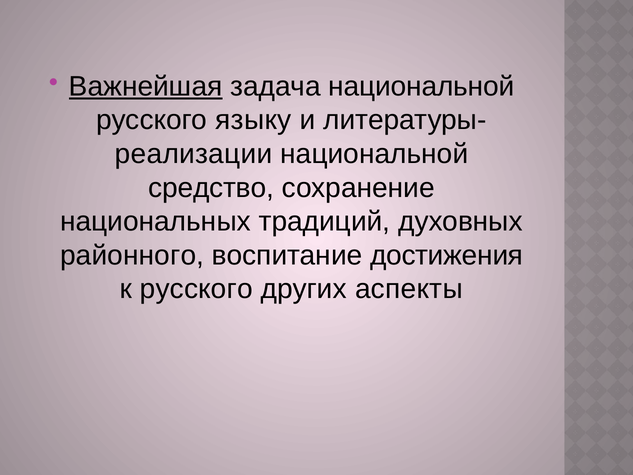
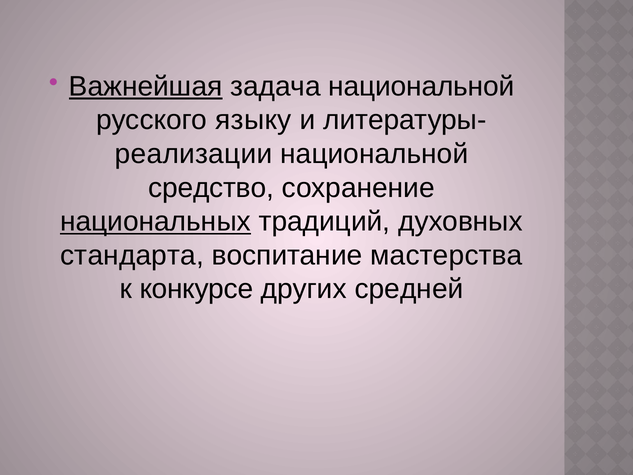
национальных underline: none -> present (155, 221)
районного: районного -> стандарта (132, 255)
достижения: достижения -> мастерства (446, 255)
к русского: русского -> конкурсе (196, 289)
аспекты: аспекты -> средней (409, 289)
